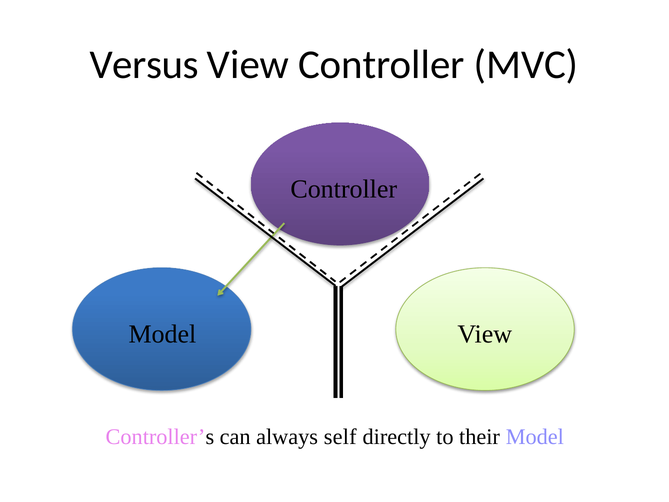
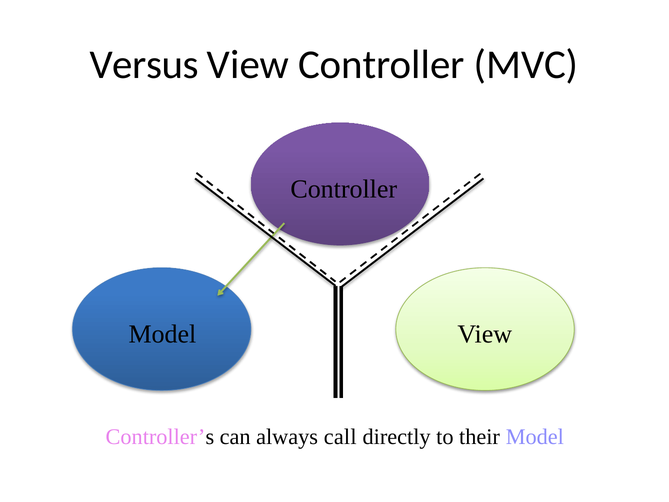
self: self -> call (340, 437)
